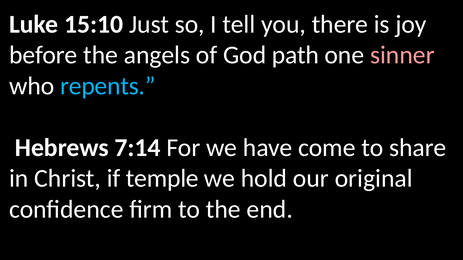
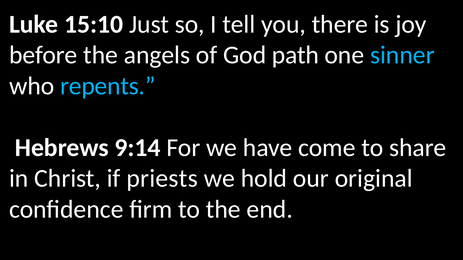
sinner colour: pink -> light blue (402, 55)
7:14: 7:14 -> 9:14 (137, 148)
temple: temple -> priests (162, 179)
